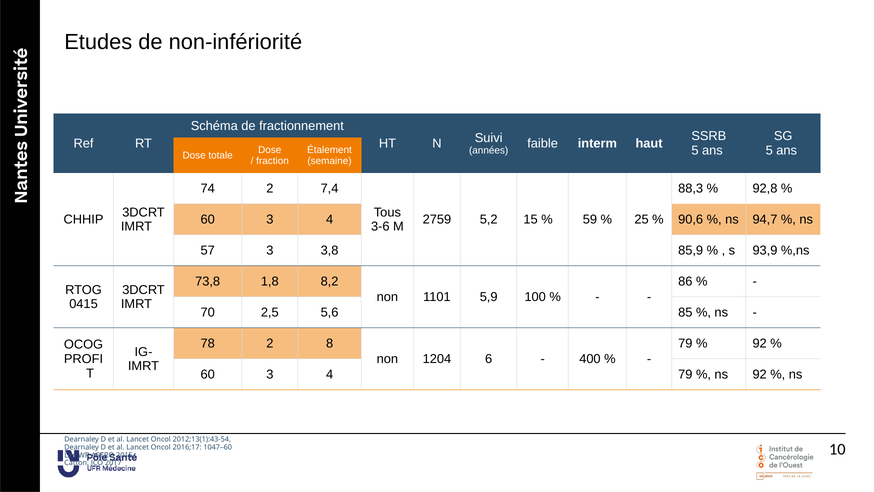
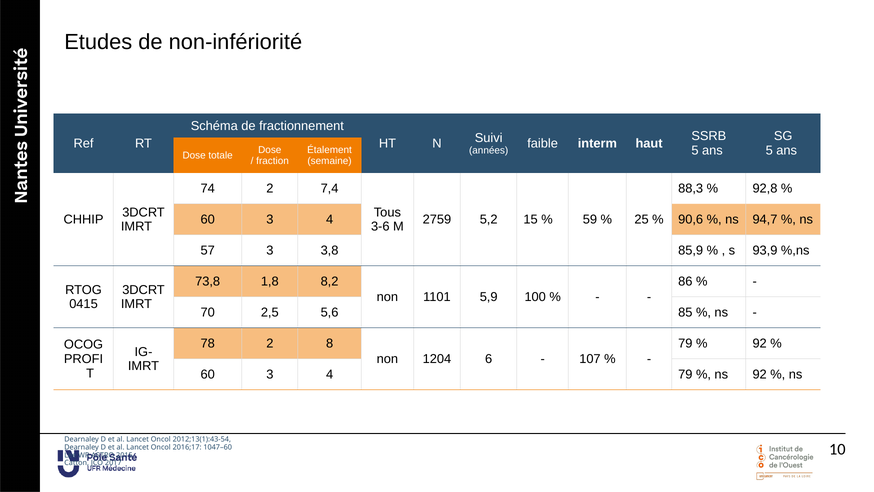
400: 400 -> 107 (590, 359)
